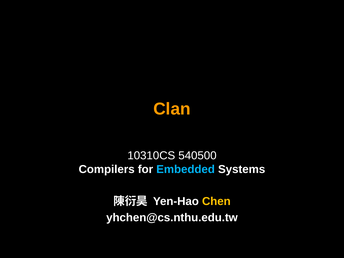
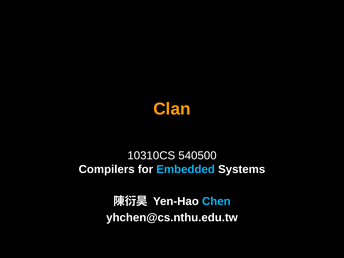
Chen colour: yellow -> light blue (216, 201)
